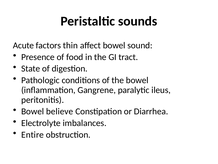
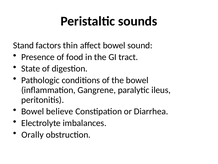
Acute: Acute -> Stand (23, 45)
Entire: Entire -> Orally (33, 134)
